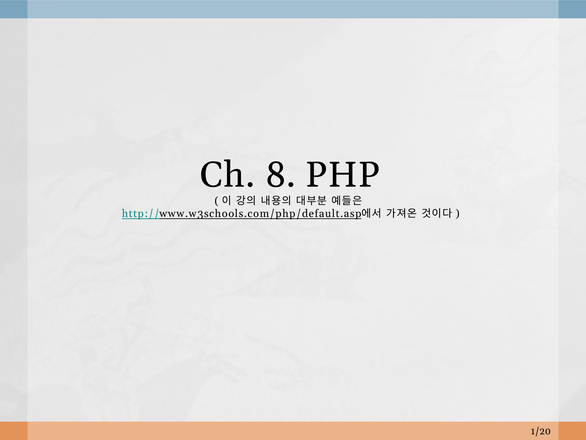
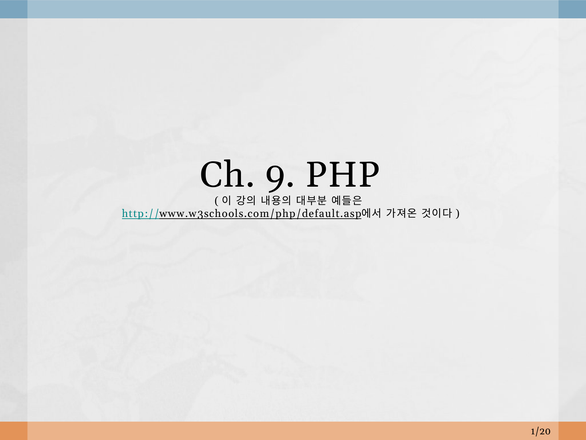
8: 8 -> 9 (280, 175)
